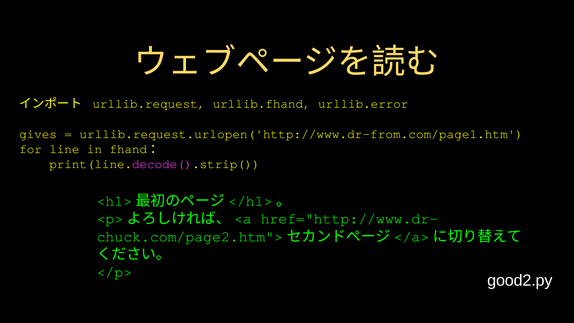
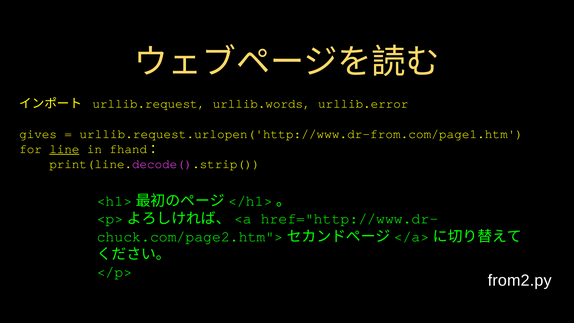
urllib.fhand: urllib.fhand -> urllib.words (262, 104)
line underline: none -> present (64, 149)
good2.py: good2.py -> from2.py (520, 280)
